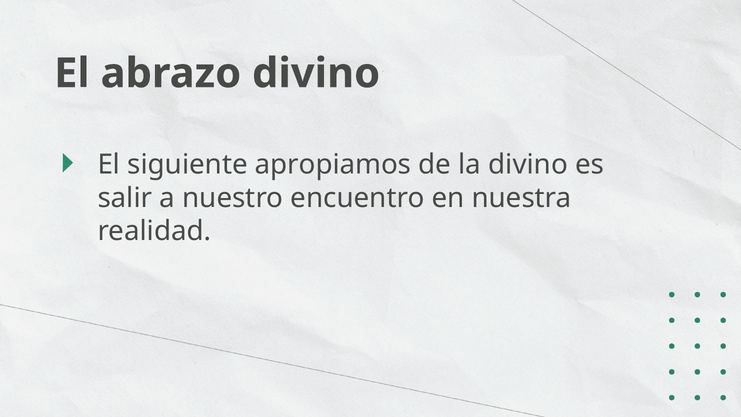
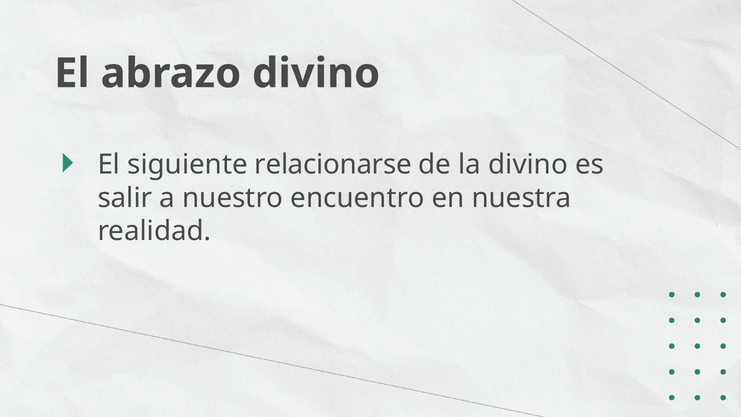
apropiamos: apropiamos -> relacionarse (333, 165)
